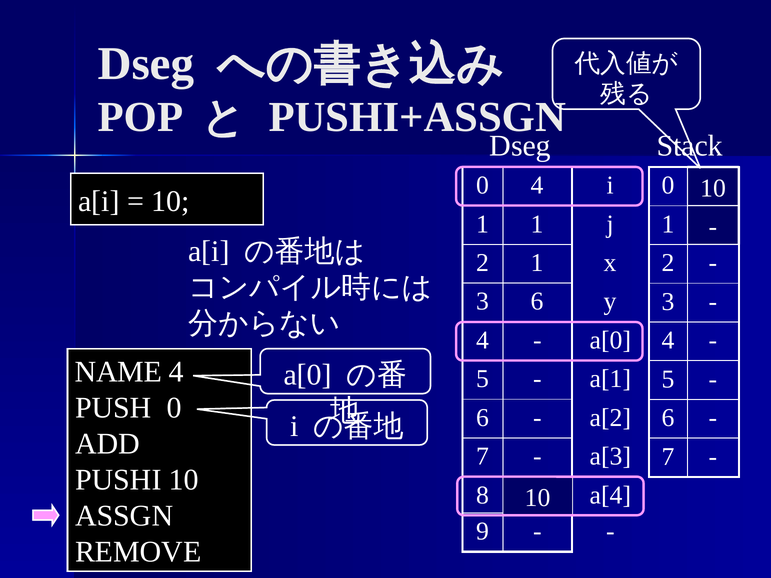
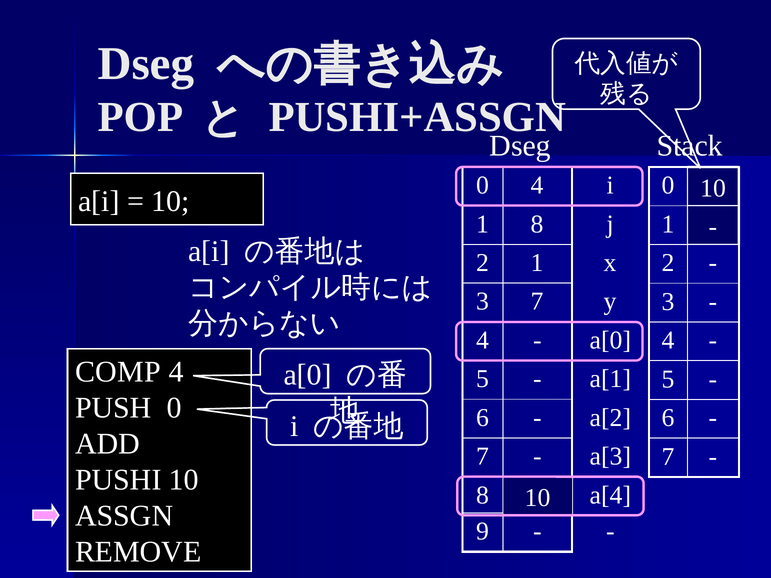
1 1: 1 -> 8 (537, 224)
3 6: 6 -> 7 (537, 302)
NAME: NAME -> COMP (118, 372)
